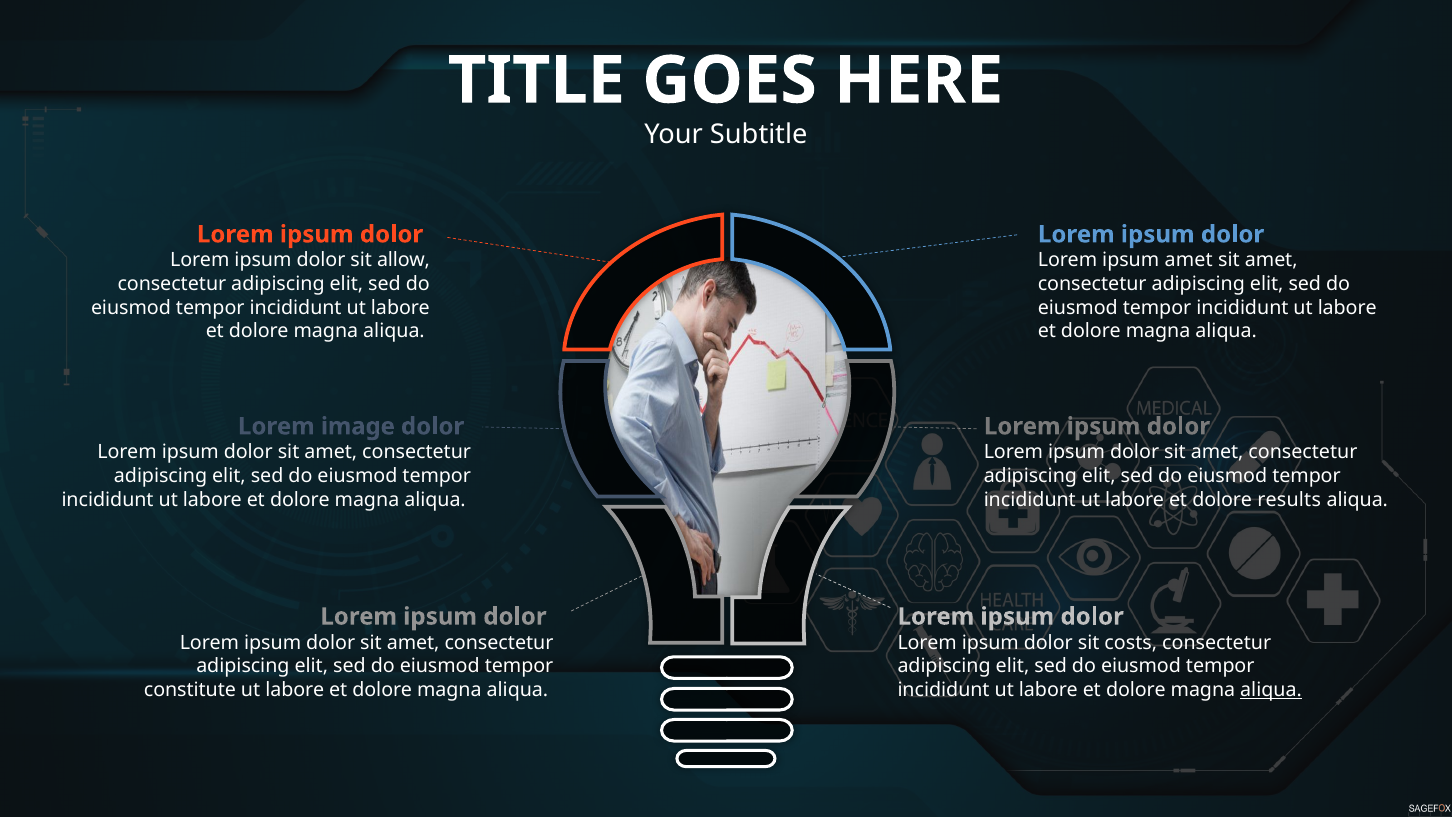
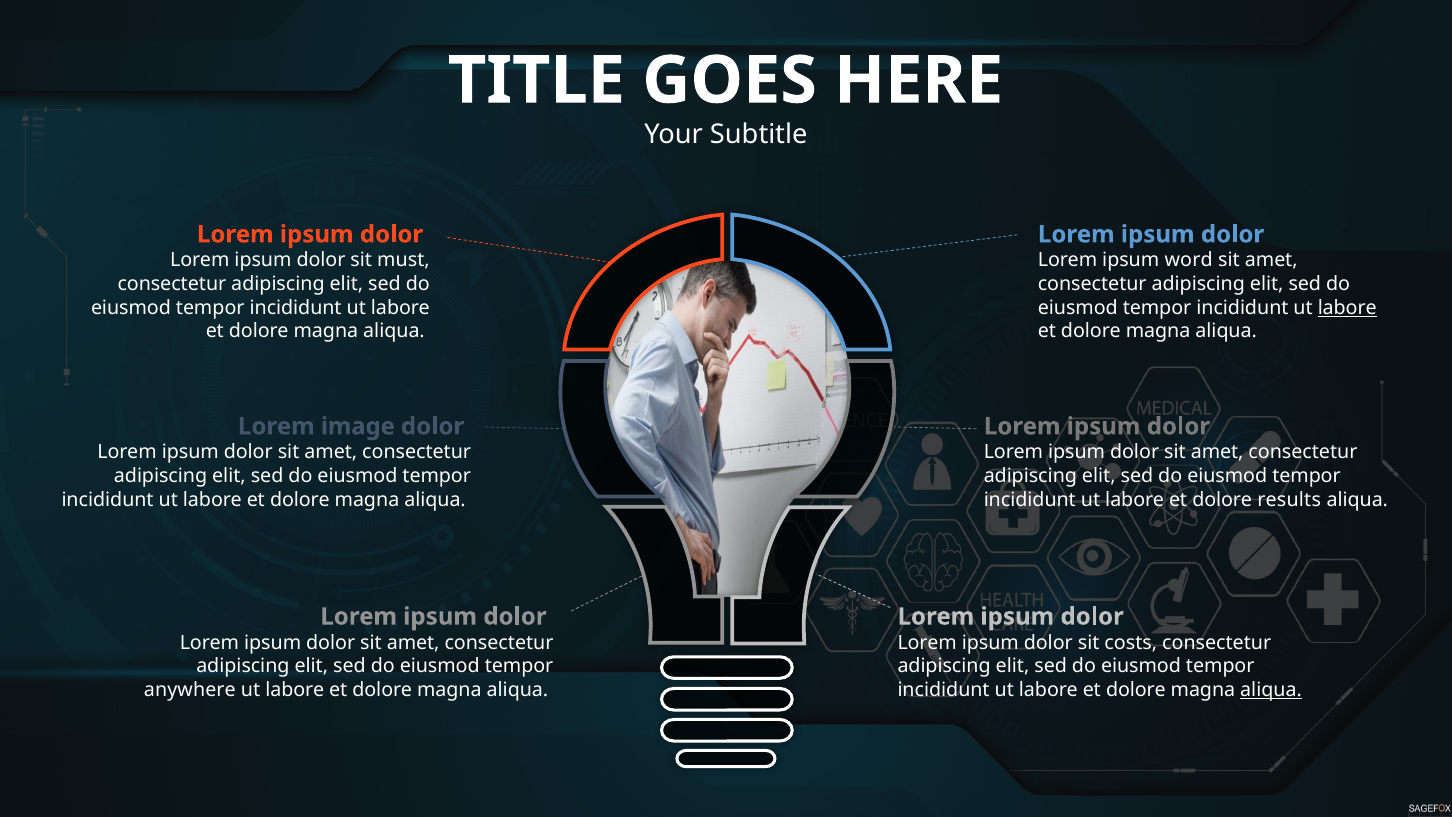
allow: allow -> must (403, 260)
ipsum amet: amet -> word (1189, 260)
labore underline: none -> present (1347, 308)
constitute: constitute -> anywhere (190, 690)
